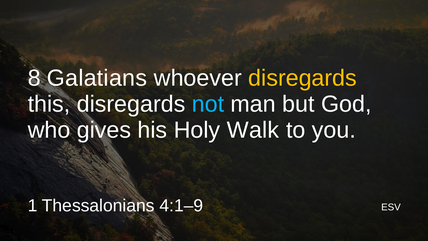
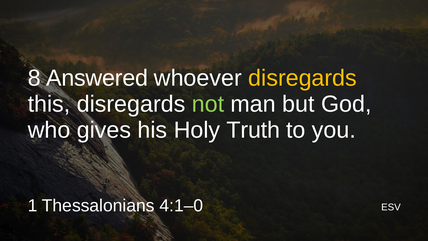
Galatians: Galatians -> Answered (97, 78)
not colour: light blue -> light green (208, 104)
Walk: Walk -> Truth (253, 130)
4:1–9: 4:1–9 -> 4:1–0 (181, 205)
